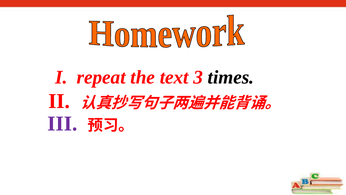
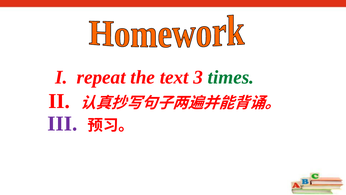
times colour: black -> green (231, 77)
